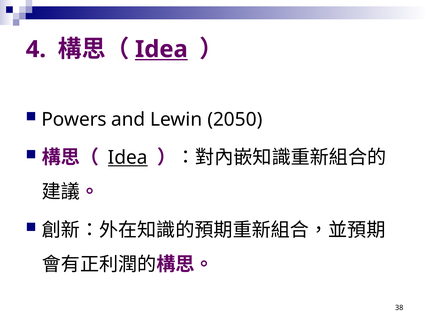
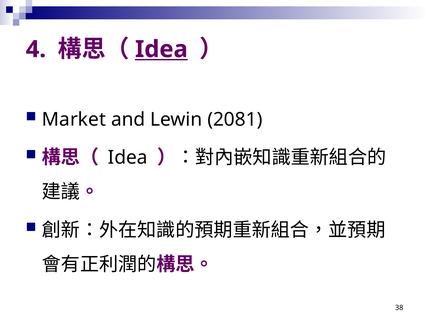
Powers: Powers -> Market (74, 119)
2050: 2050 -> 2081 (235, 119)
Idea underline: present -> none (128, 157)
